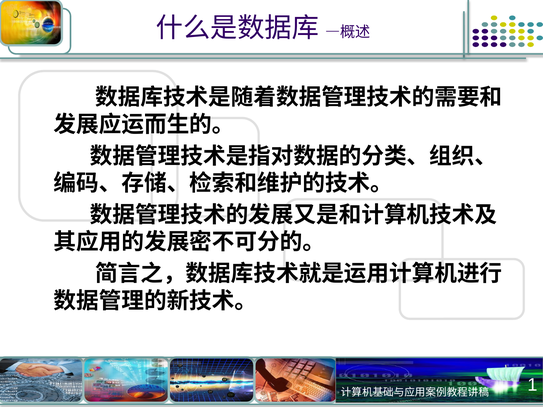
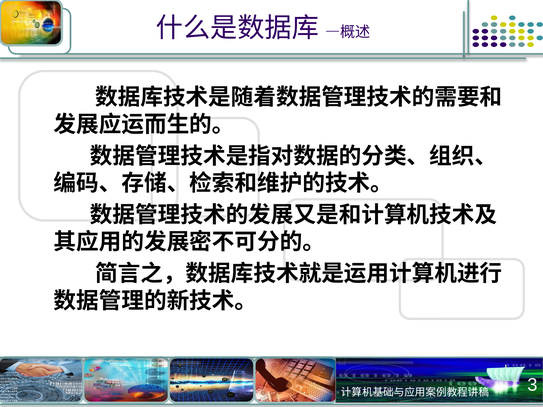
1: 1 -> 3 (533, 385)
